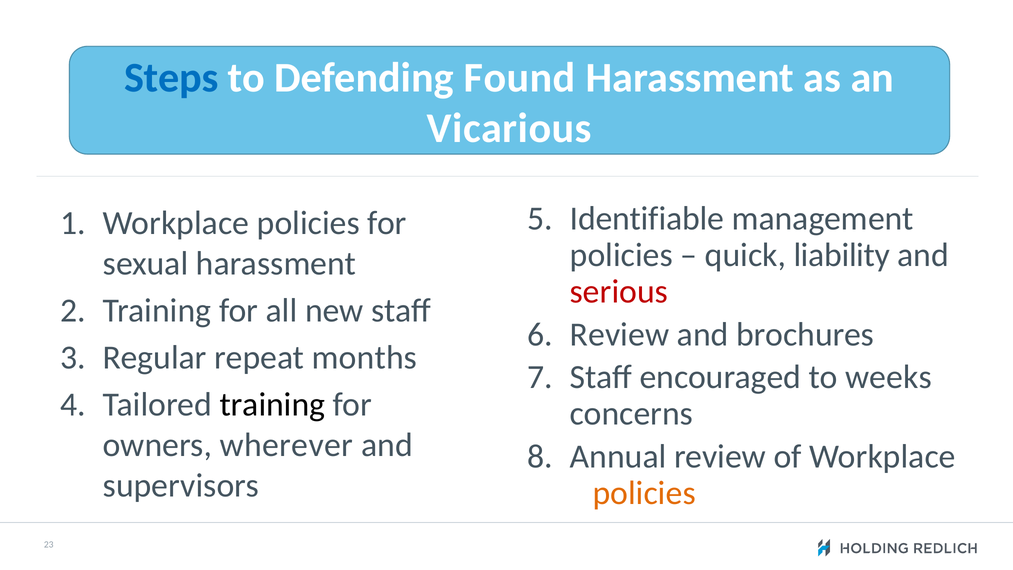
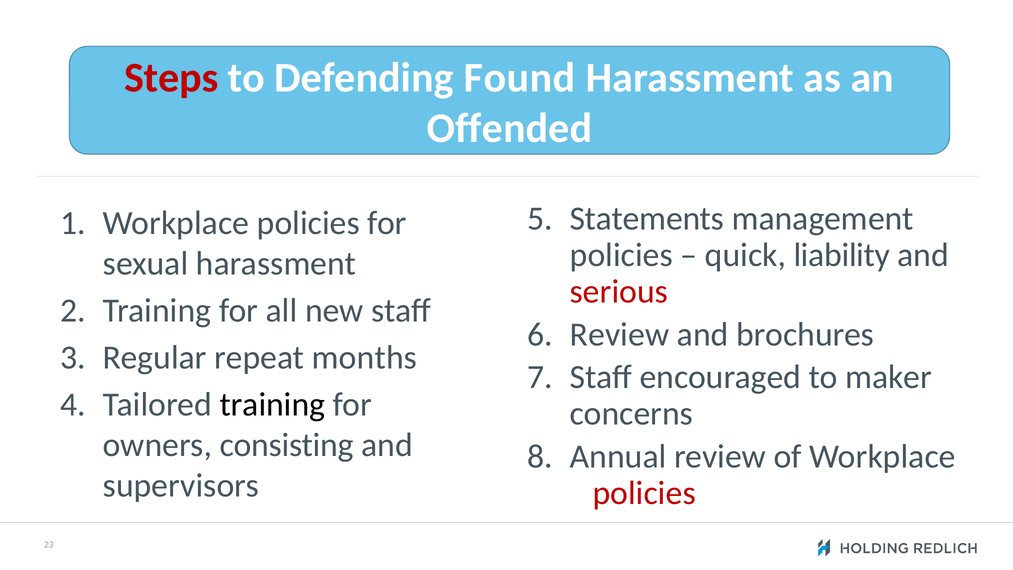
Steps colour: blue -> red (171, 78)
Vicarious: Vicarious -> Offended (509, 128)
Identifiable: Identifiable -> Statements (647, 218)
weeks: weeks -> maker (889, 377)
wherever: wherever -> consisting (287, 445)
policies colour: orange -> red (644, 493)
